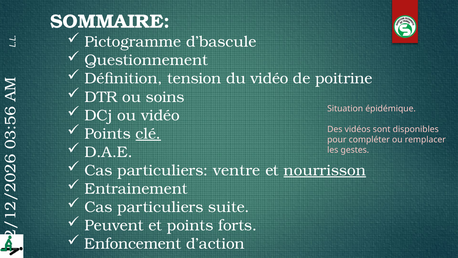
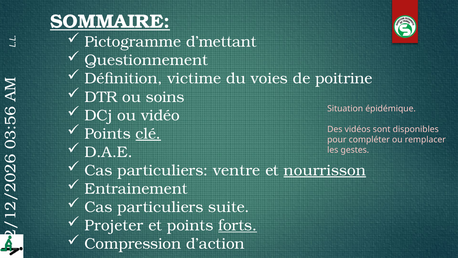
SOMMAIRE underline: none -> present (110, 22)
d’bascule: d’bascule -> d’mettant (221, 42)
tension: tension -> victime (194, 78)
du vidéo: vidéo -> voies (269, 78)
Peuvent: Peuvent -> Projeter (114, 225)
forts underline: none -> present (238, 225)
Enfoncement: Enfoncement -> Compression (133, 243)
